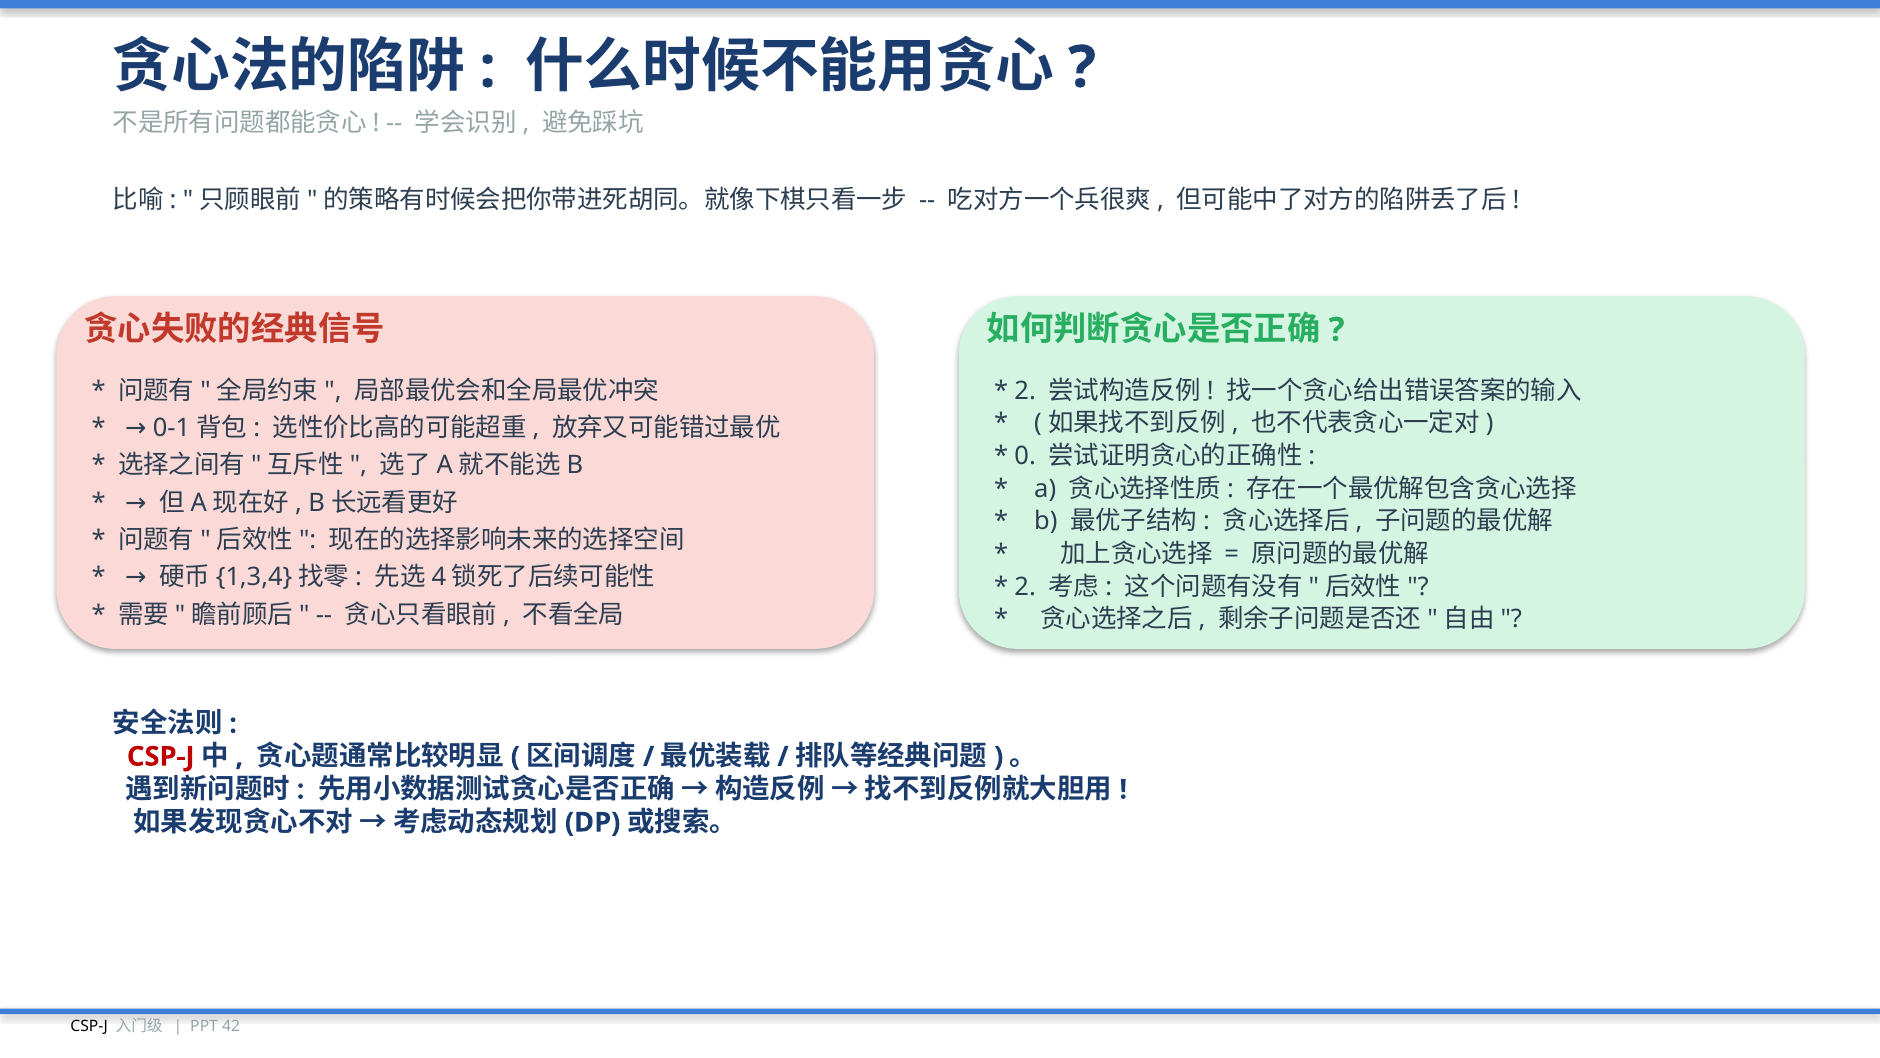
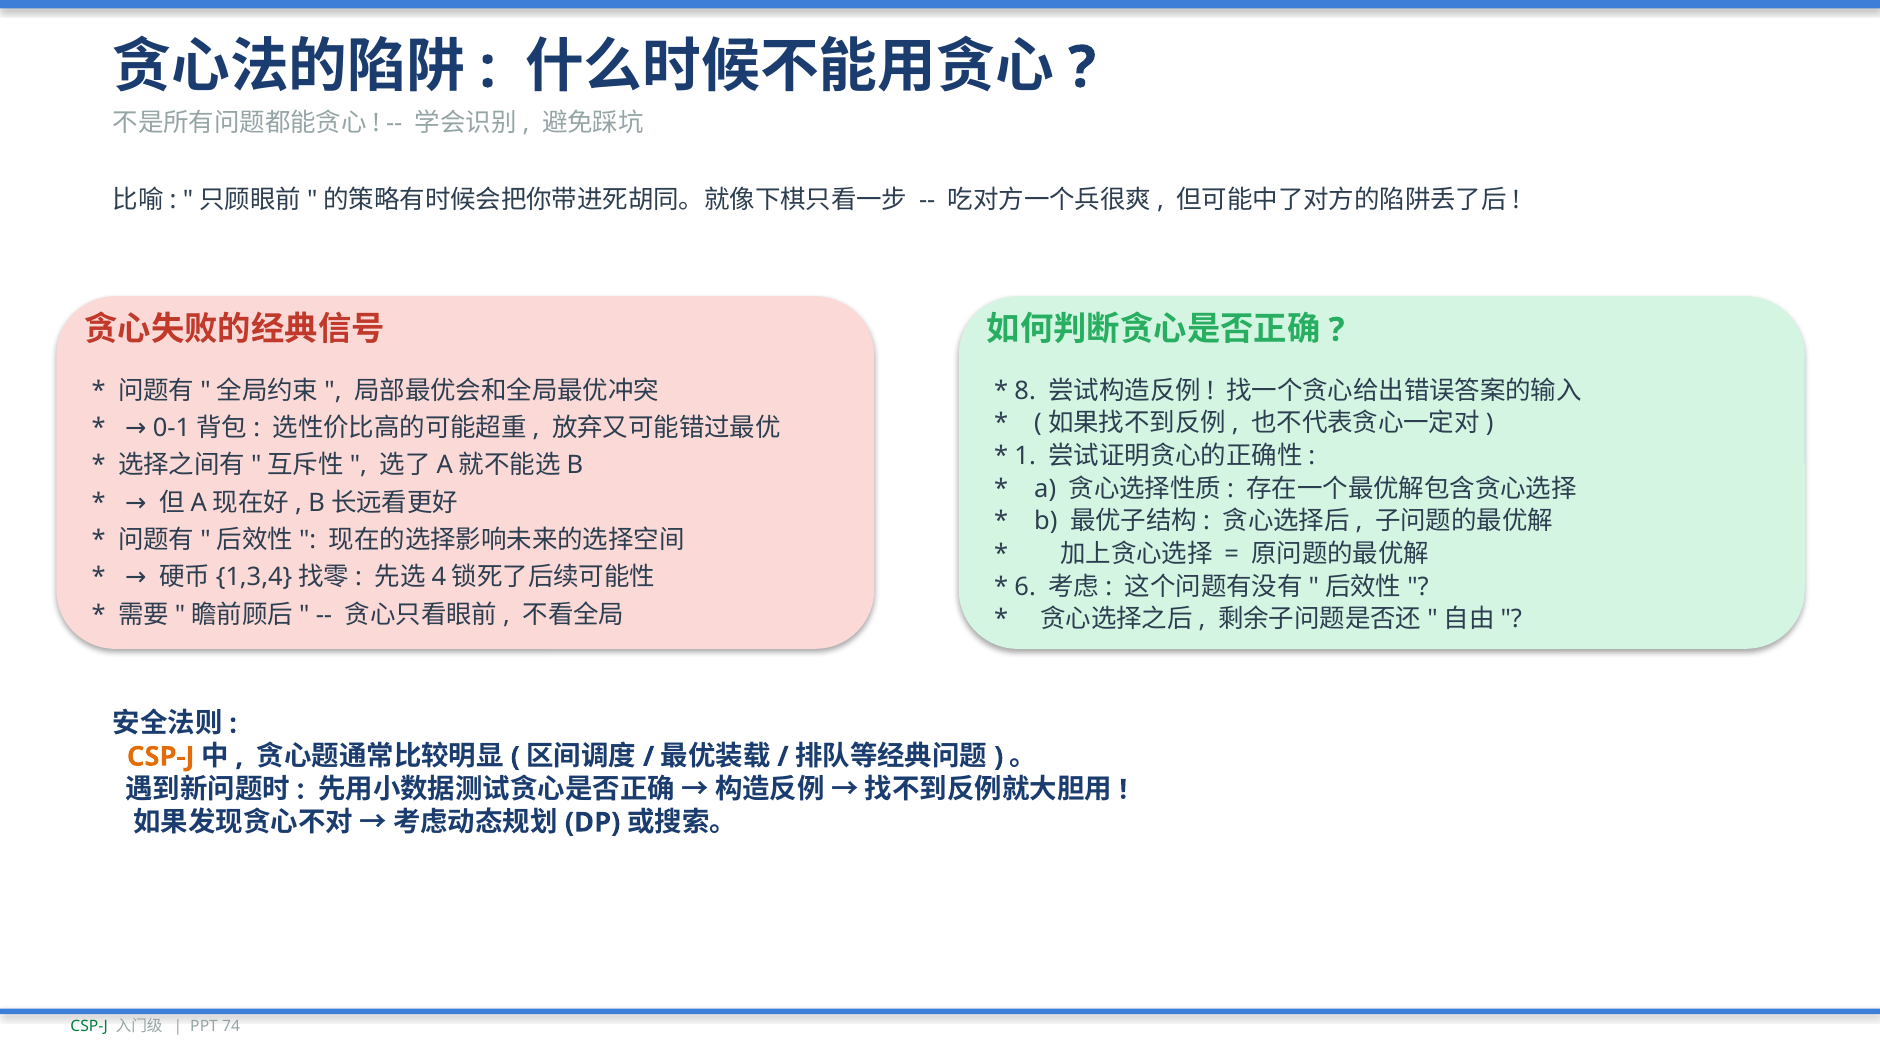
2: 2 -> 8 (1025, 391)
0: 0 -> 1 (1025, 456)
2: 2 -> 6 (1025, 586)
CSP-J colour: red -> orange (161, 756)
CSP-J colour: black -> green (89, 1026)
42: 42 -> 74 (231, 1026)
